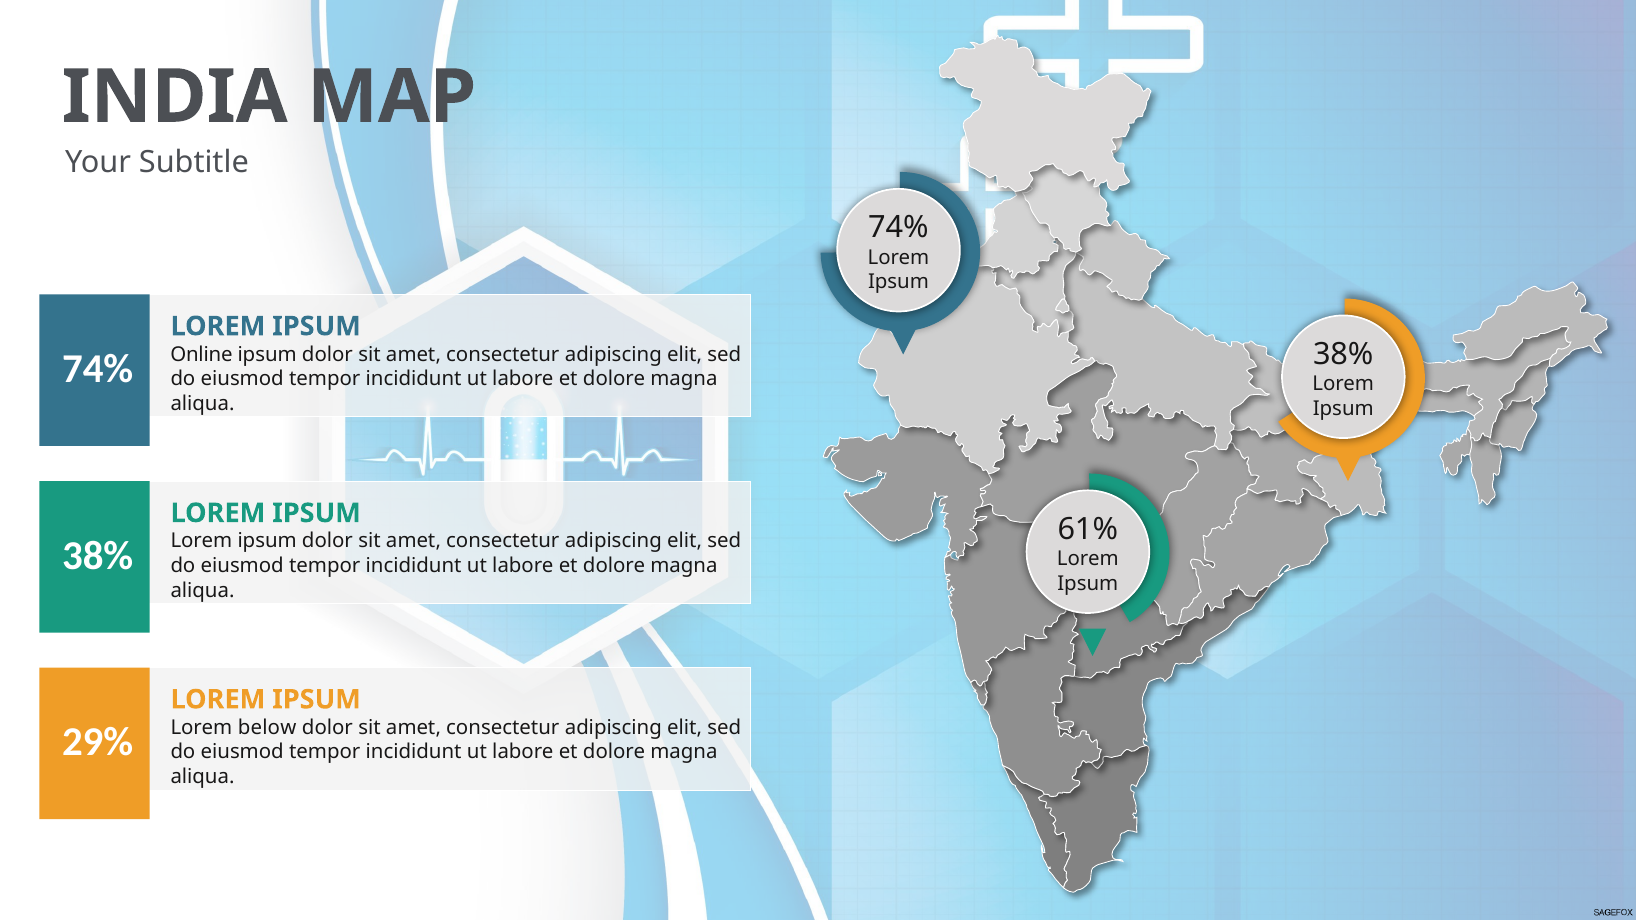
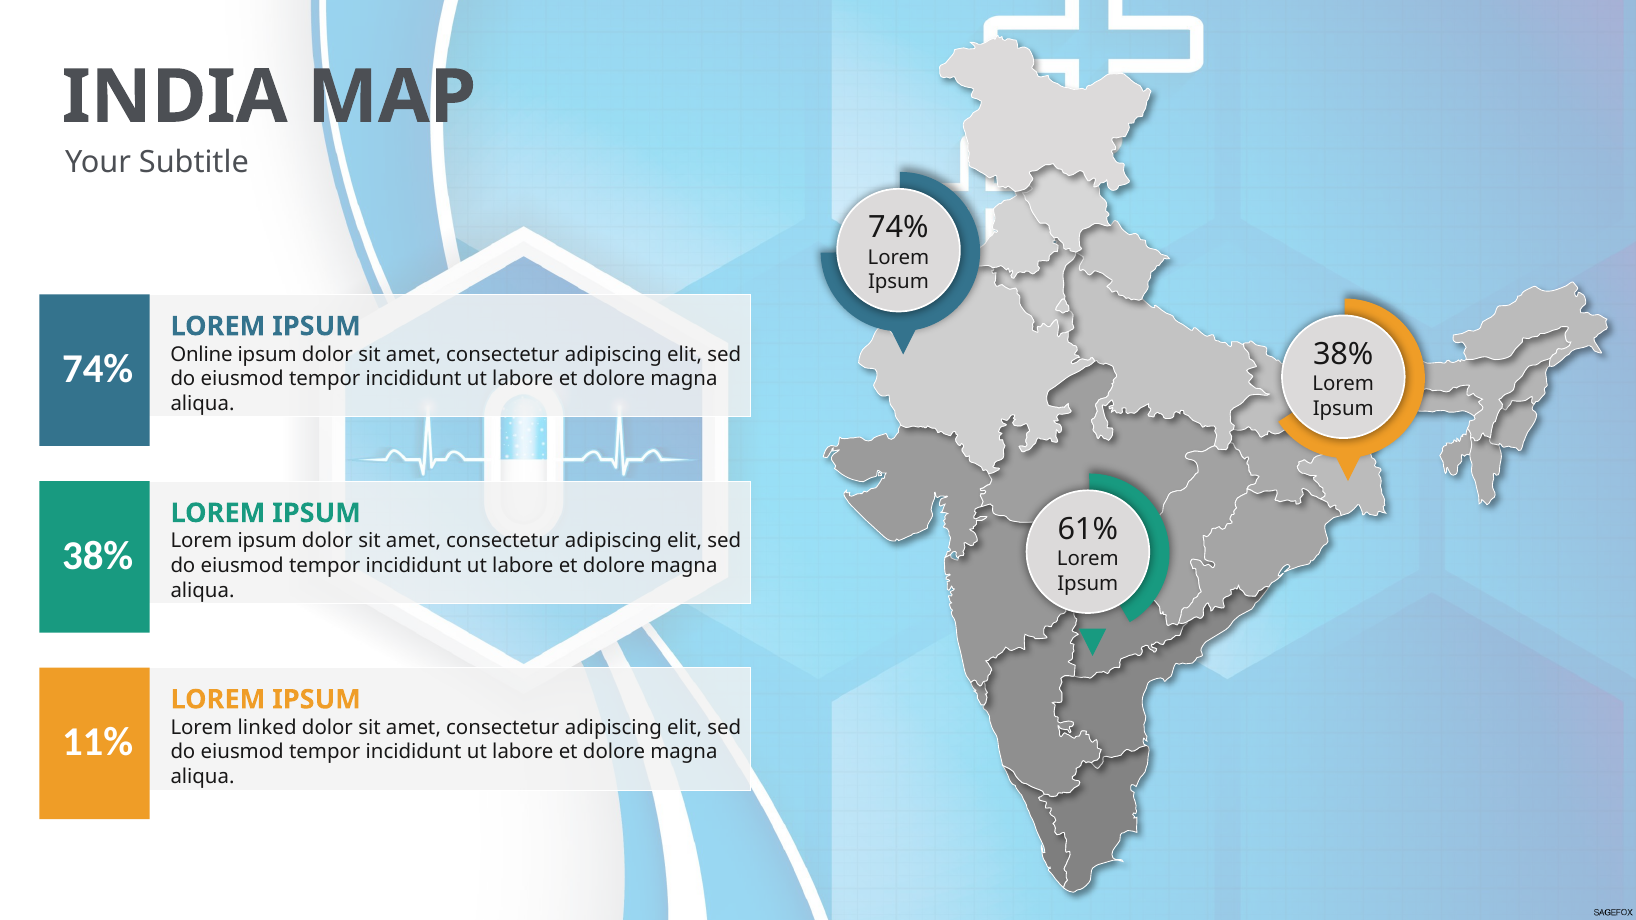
below: below -> linked (267, 728)
29%: 29% -> 11% (98, 742)
